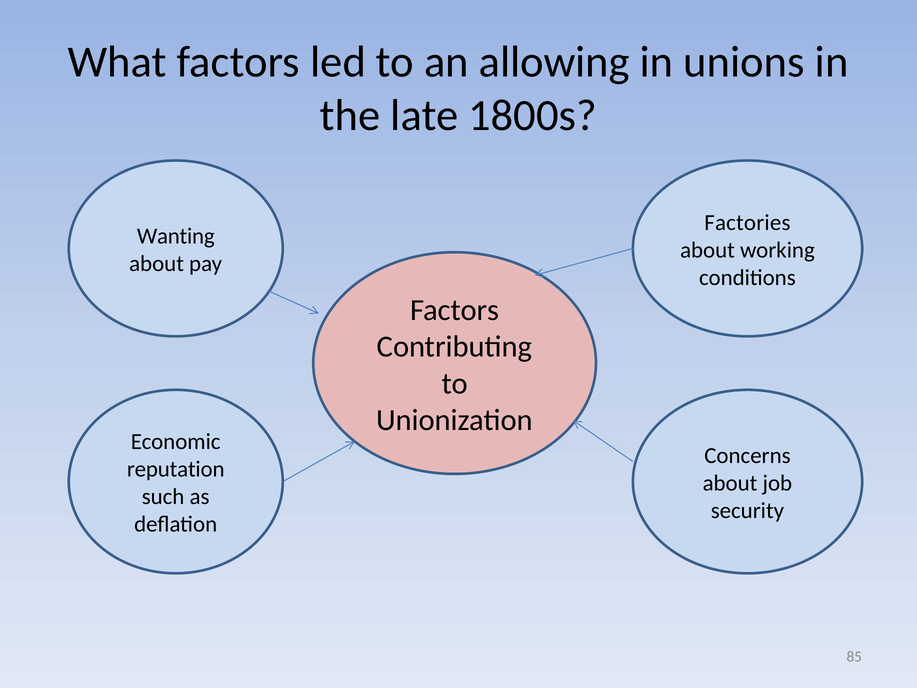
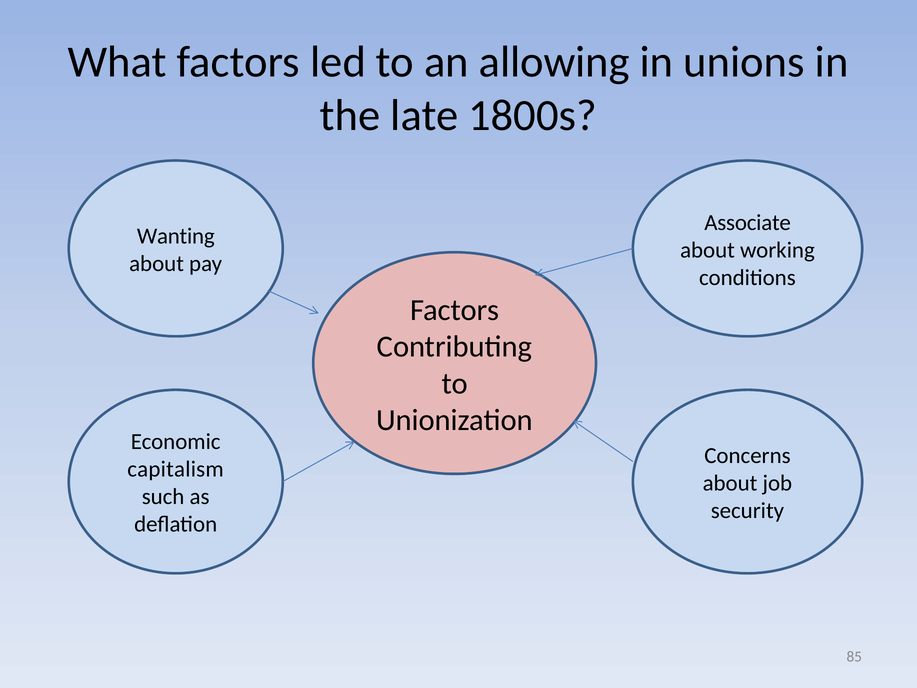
Factories: Factories -> Associate (748, 222)
reputation: reputation -> capitalism (176, 469)
